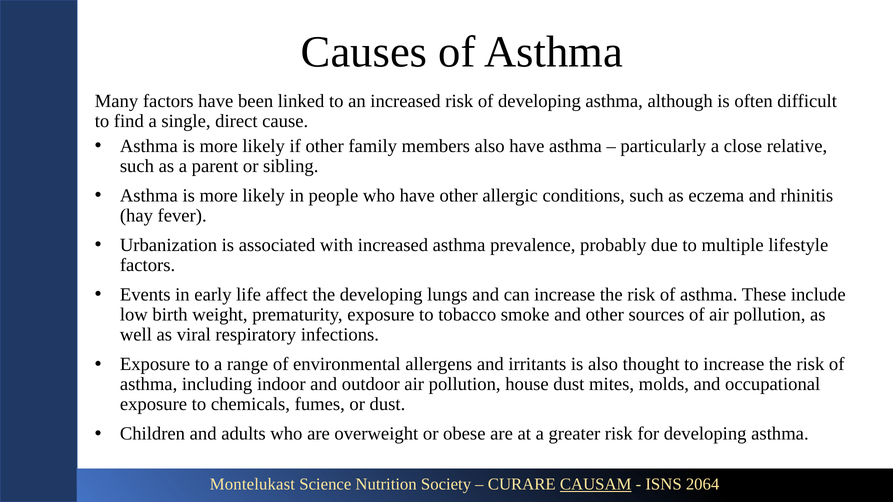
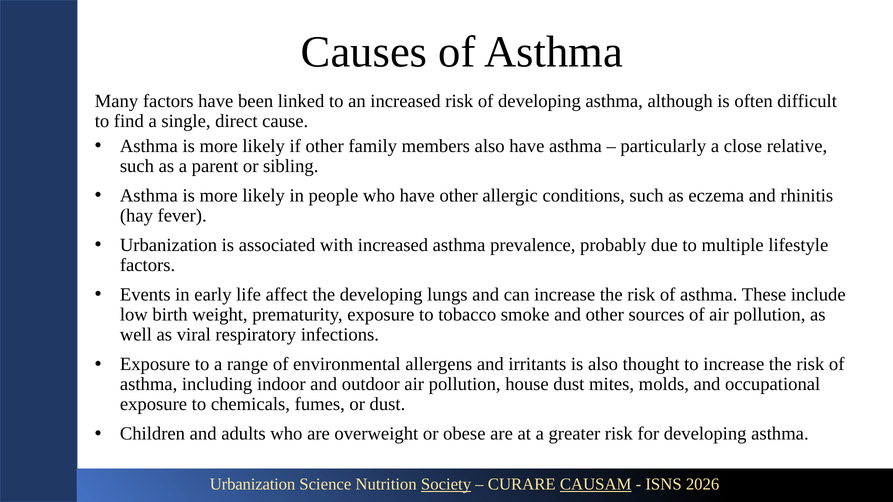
Montelukast: Montelukast -> Urbanization (253, 485)
Society underline: none -> present (446, 485)
2064: 2064 -> 2026 (703, 485)
